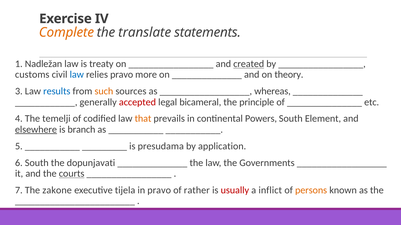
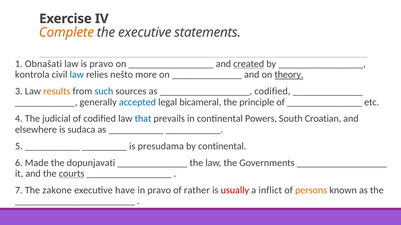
the translate: translate -> executive (145, 32)
Nadležan: Nadležan -> Obnašati (43, 64)
is treaty: treaty -> pravo (101, 64)
customs: customs -> kontrola (32, 75)
relies pravo: pravo -> nešto (122, 75)
theory underline: none -> present (289, 75)
results colour: blue -> orange (57, 91)
such colour: orange -> blue (104, 91)
whereas: whereas -> codified (272, 91)
accepted colour: red -> blue (137, 102)
temelji: temelji -> judicial (56, 119)
that colour: orange -> blue (143, 119)
Element: Element -> Croatian (323, 119)
elsewhere underline: present -> none (36, 130)
branch: branch -> sudaca (81, 130)
by application: application -> continental (222, 146)
6 South: South -> Made (37, 163)
tijela: tijela -> have (125, 191)
